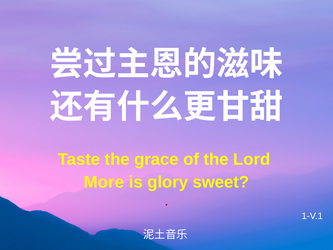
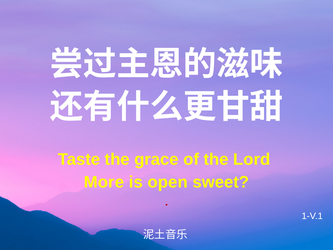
glory: glory -> open (168, 182)
